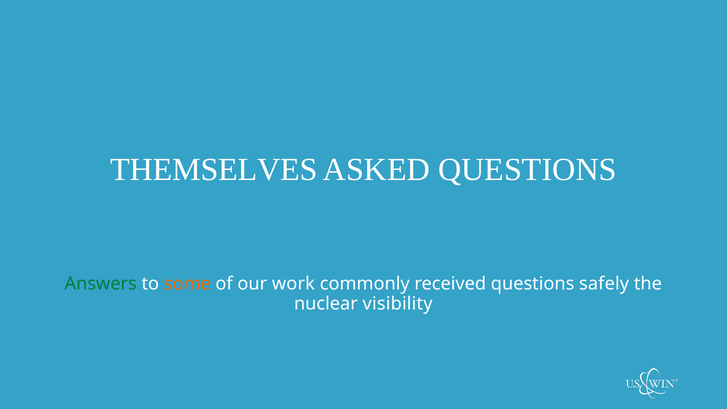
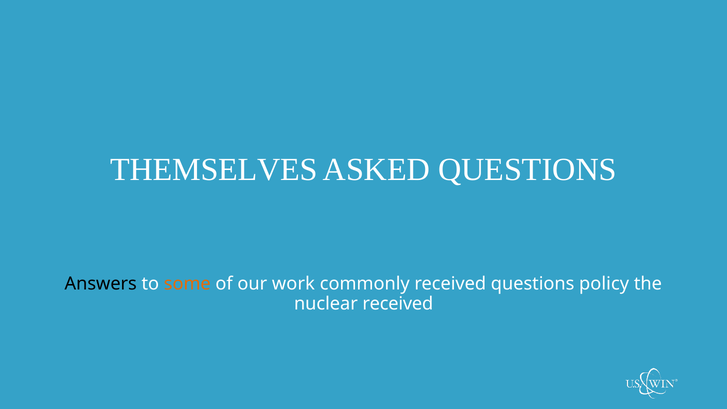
Answers colour: green -> black (101, 284)
safely: safely -> policy (604, 284)
nuclear visibility: visibility -> received (398, 304)
